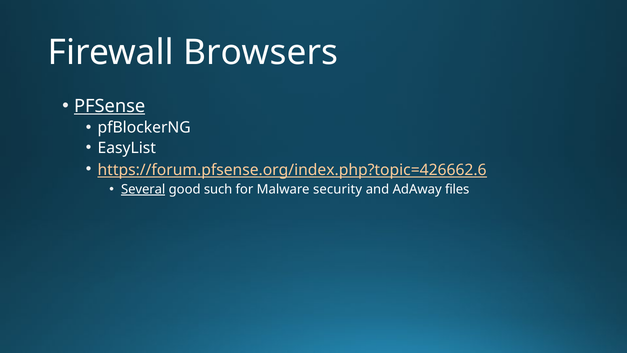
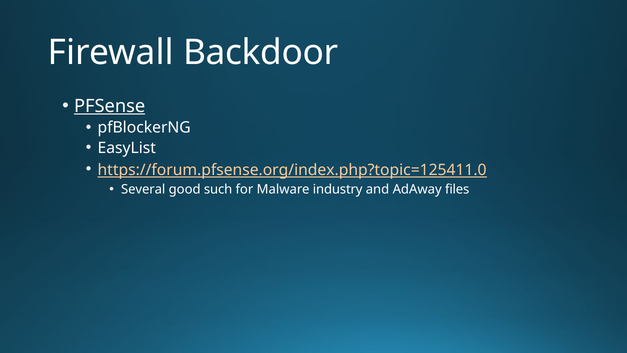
Browsers: Browsers -> Backdoor (261, 53)
https://forum.pfsense.org/index.php?topic=426662.6: https://forum.pfsense.org/index.php?topic=426662.6 -> https://forum.pfsense.org/index.php?topic=125411.0 (292, 170)
Several underline: present -> none (143, 189)
security: security -> industry (338, 189)
